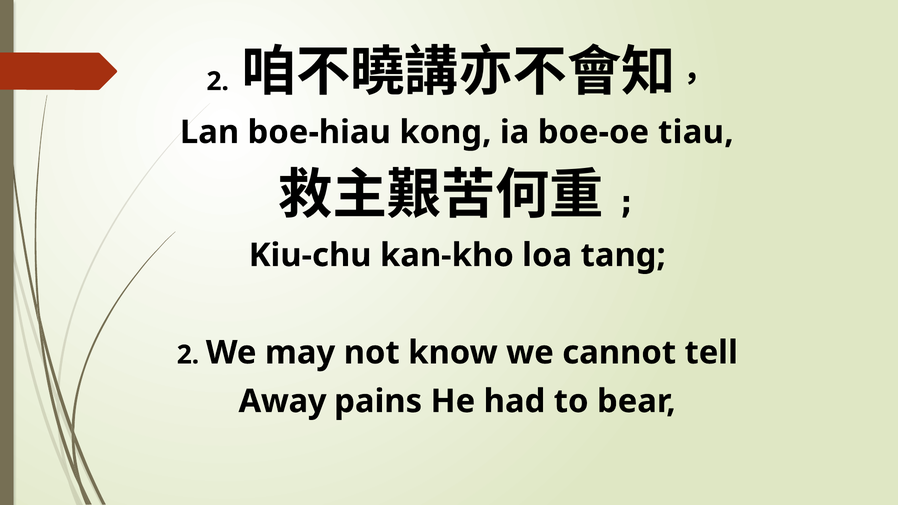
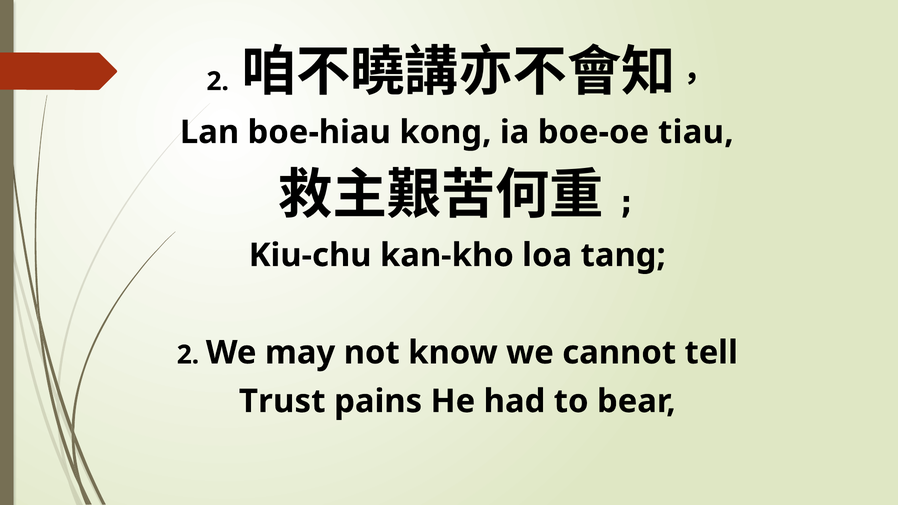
Away: Away -> Trust (282, 401)
